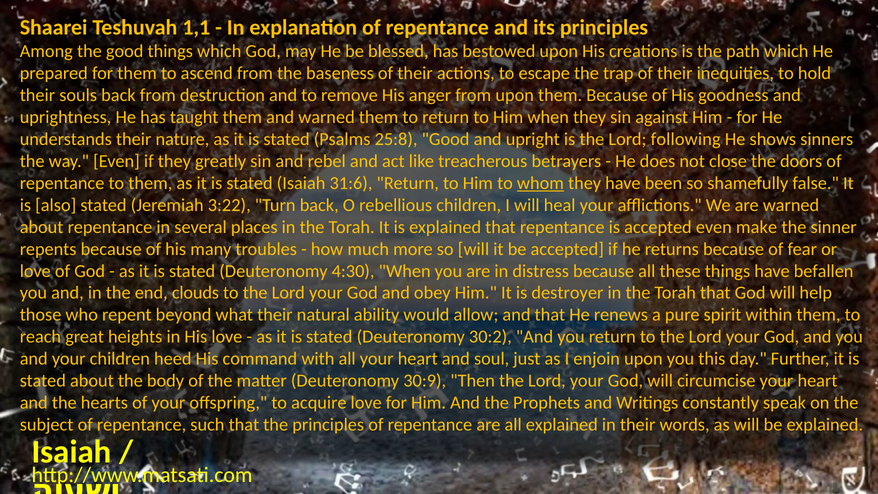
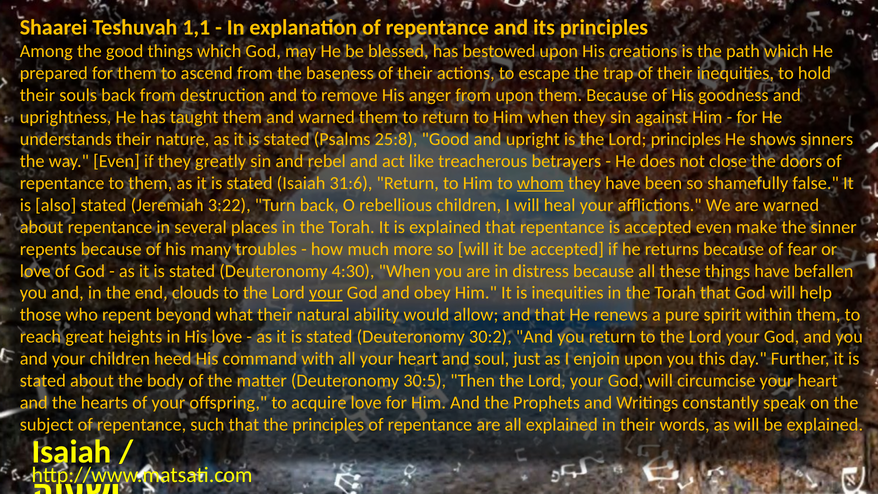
Lord following: following -> principles (686, 139)
your underline: none -> present (326, 293)
is destroyer: destroyer -> inequities (567, 293)
30:9: 30:9 -> 30:5 (425, 381)
